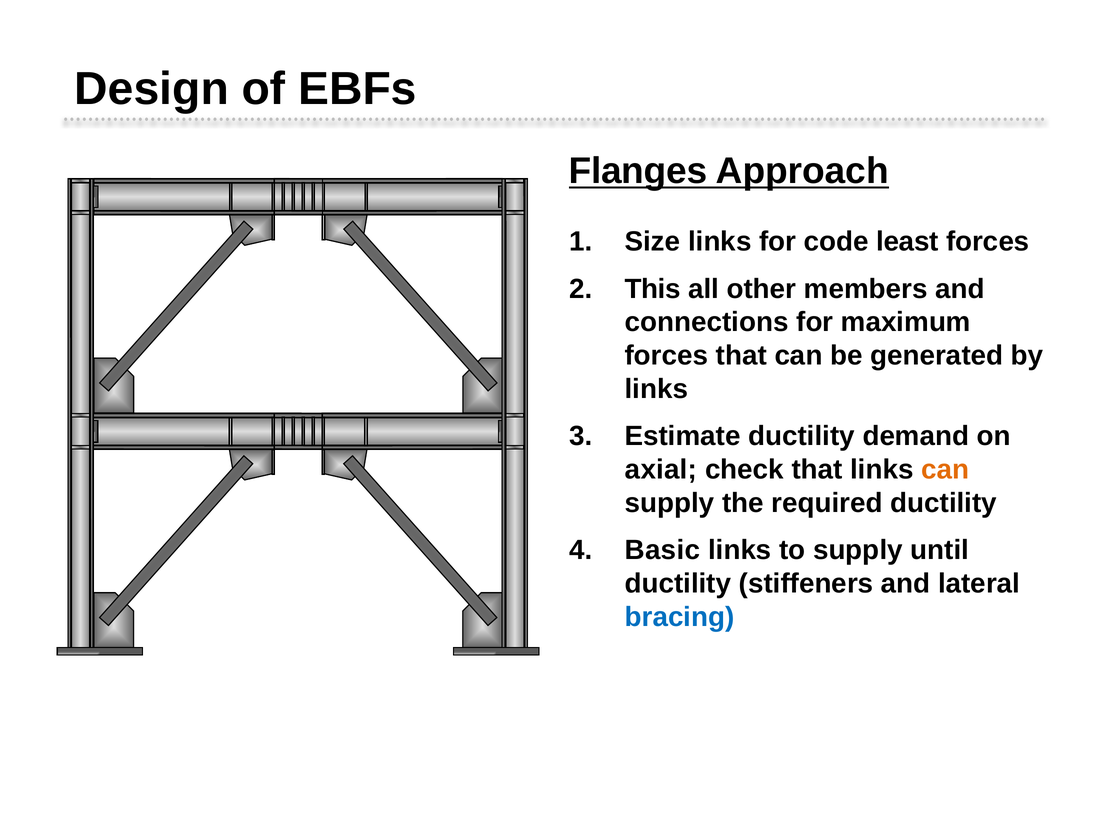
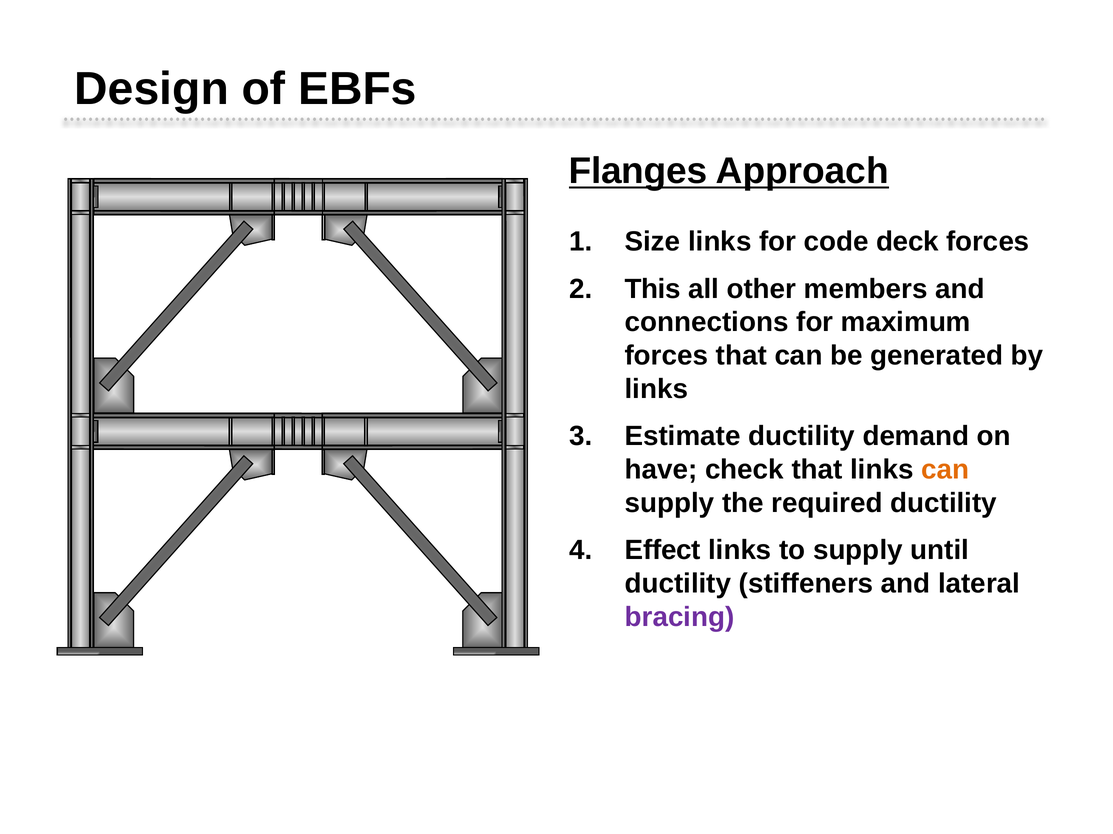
least: least -> deck (907, 242)
axial: axial -> have (661, 470)
Basic: Basic -> Effect (663, 551)
bracing colour: blue -> purple (680, 618)
